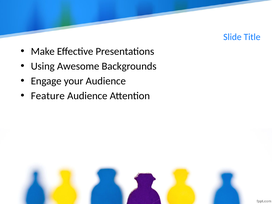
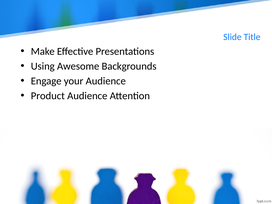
Feature: Feature -> Product (48, 96)
